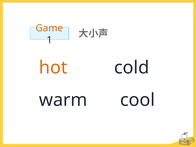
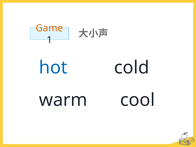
hot colour: orange -> blue (53, 68)
